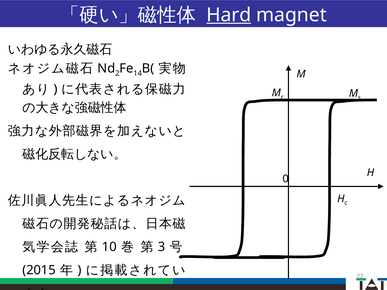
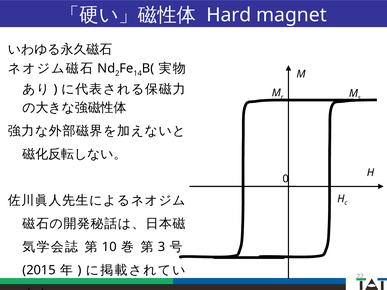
Hard underline: present -> none (229, 15)
